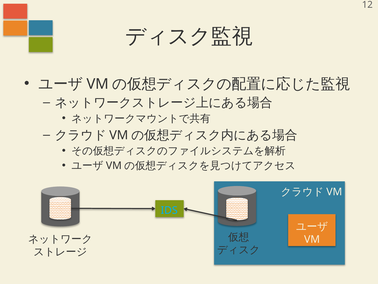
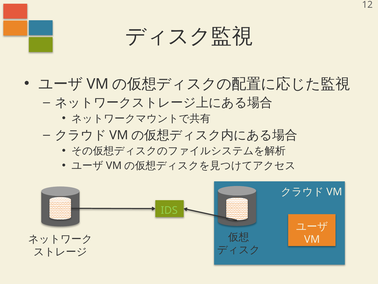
IDS colour: light blue -> light green (169, 210)
